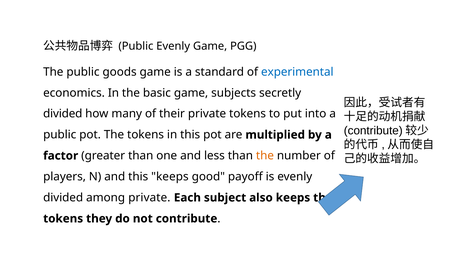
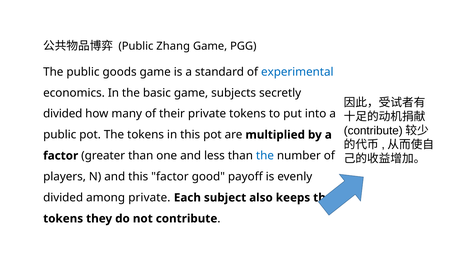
Public Evenly: Evenly -> Zhang (173, 46)
the colour: orange -> blue (265, 156)
this keeps: keeps -> factor (170, 177)
